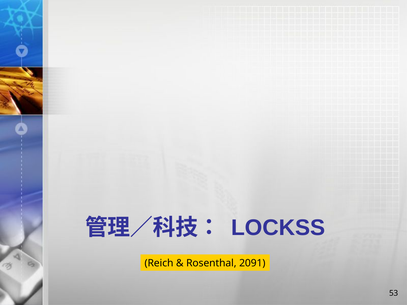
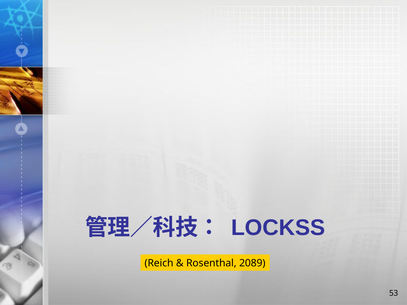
2091: 2091 -> 2089 (252, 264)
